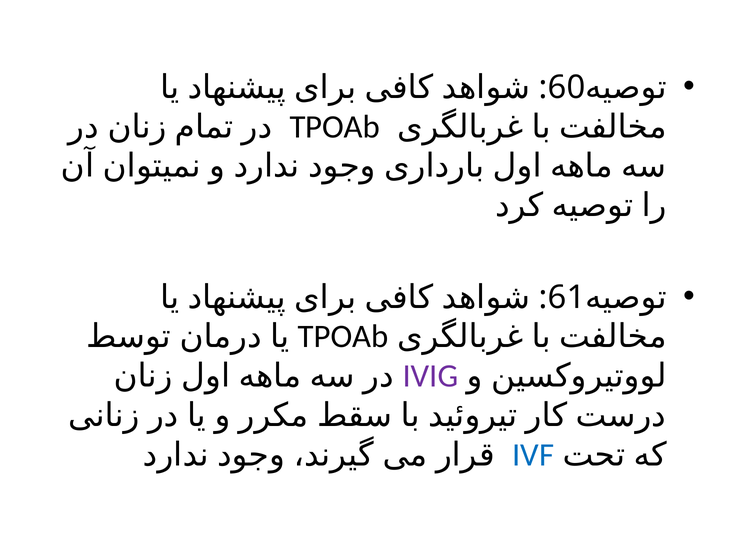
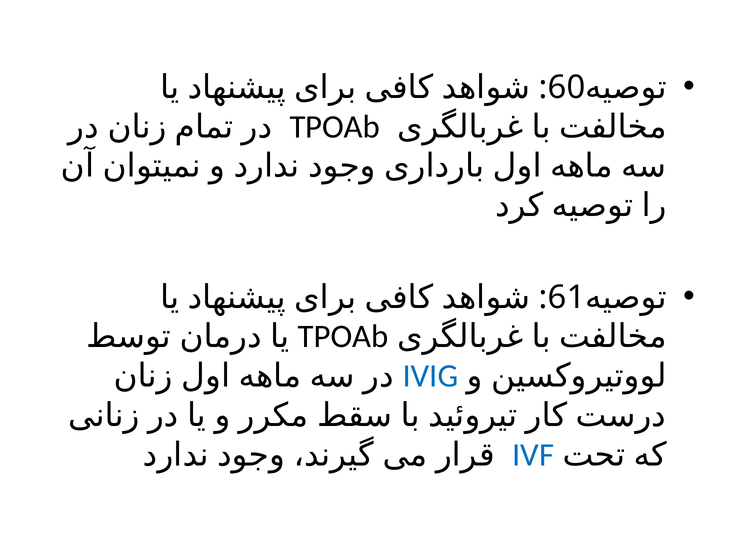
IVIG colour: purple -> blue (430, 376)
